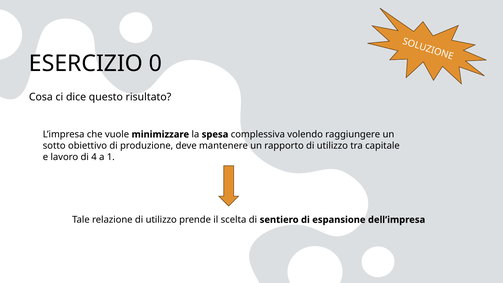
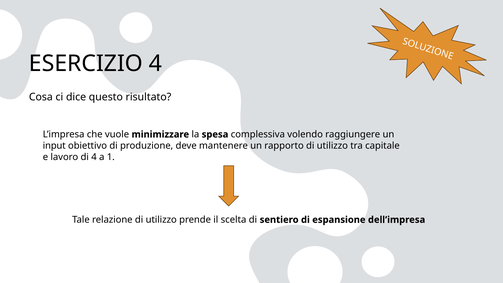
ESERCIZIO 0: 0 -> 4 (155, 64)
sotto: sotto -> input (54, 146)
